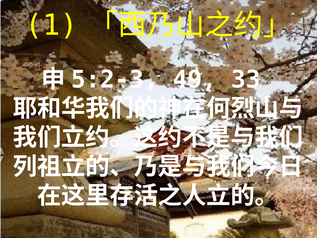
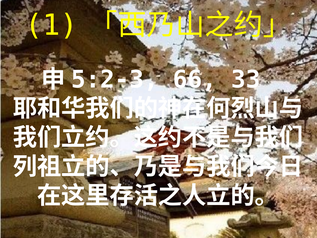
49: 49 -> 66 (195, 79)
